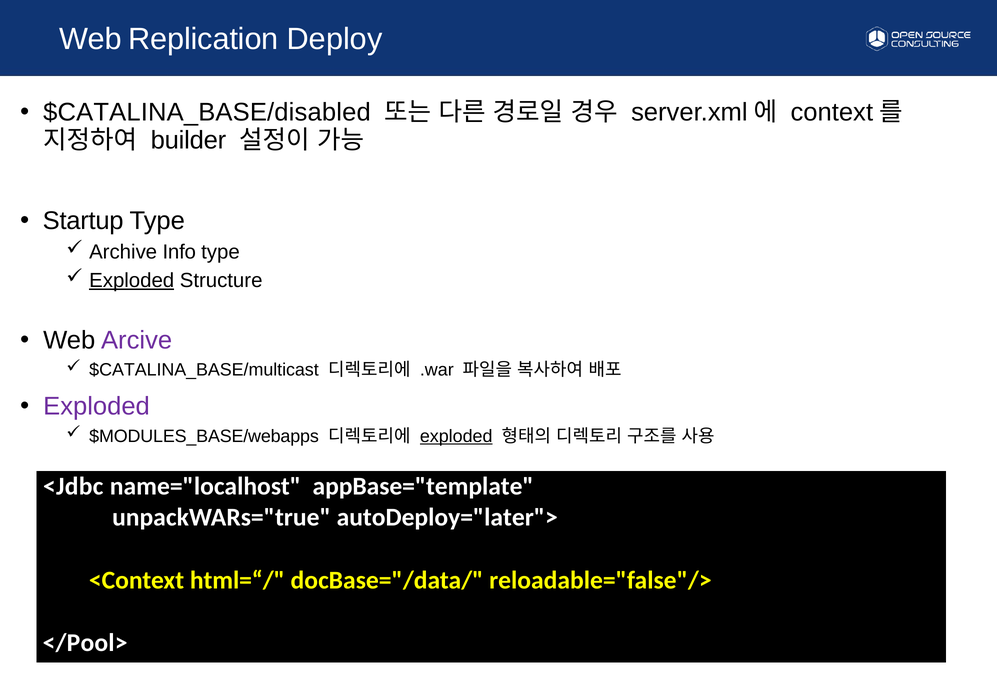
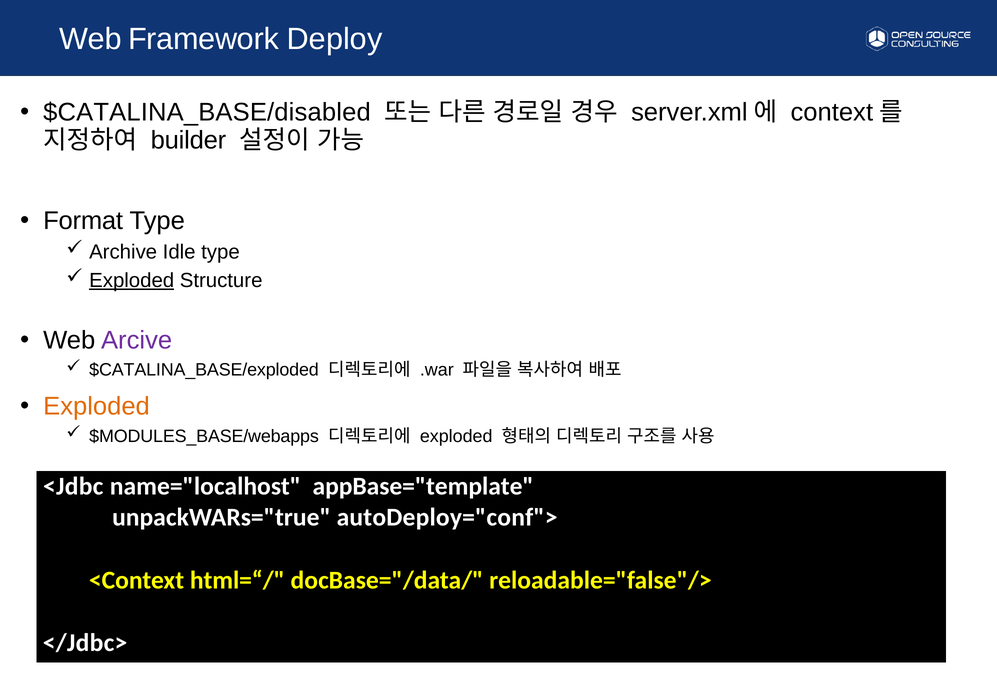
Replication: Replication -> Framework (204, 39)
Startup: Startup -> Format (83, 221)
Info: Info -> Idle (179, 252)
$CATALINA_BASE/multicast: $CATALINA_BASE/multicast -> $CATALINA_BASE/exploded (204, 370)
Exploded colour: purple -> orange (97, 406)
exploded underline: present -> none (456, 436)
autoDeploy="later">: autoDeploy="later"> -> autoDeploy="conf"> (447, 518)
</Pool>: </Pool> -> </Jdbc> (85, 643)
